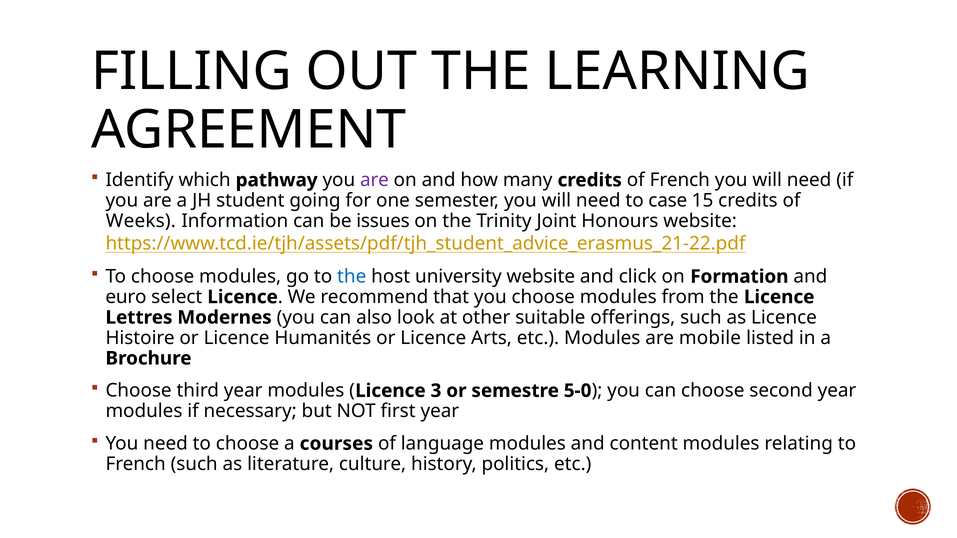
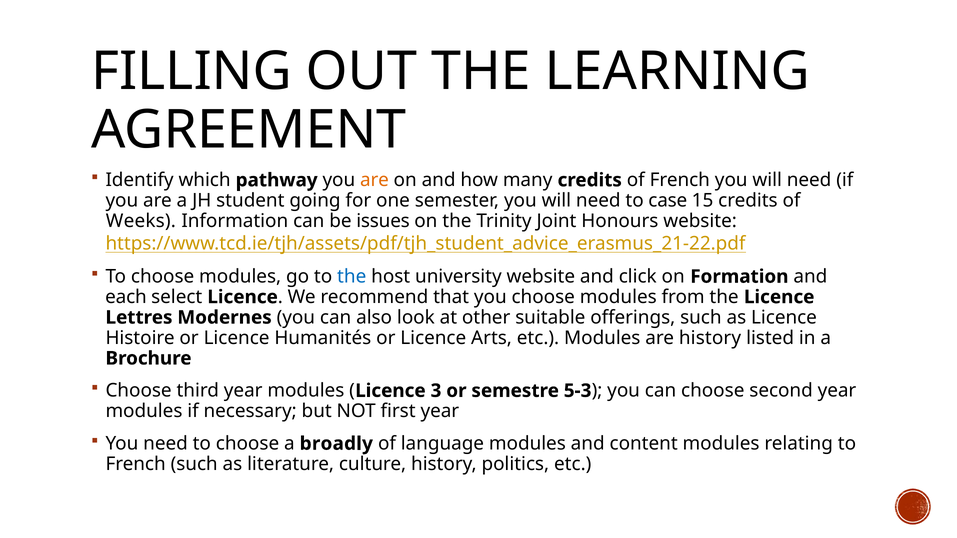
are colour: purple -> orange (374, 180)
euro: euro -> each (126, 297)
are mobile: mobile -> history (710, 338)
5-0: 5-0 -> 5-3 (578, 391)
courses: courses -> broadly (336, 444)
